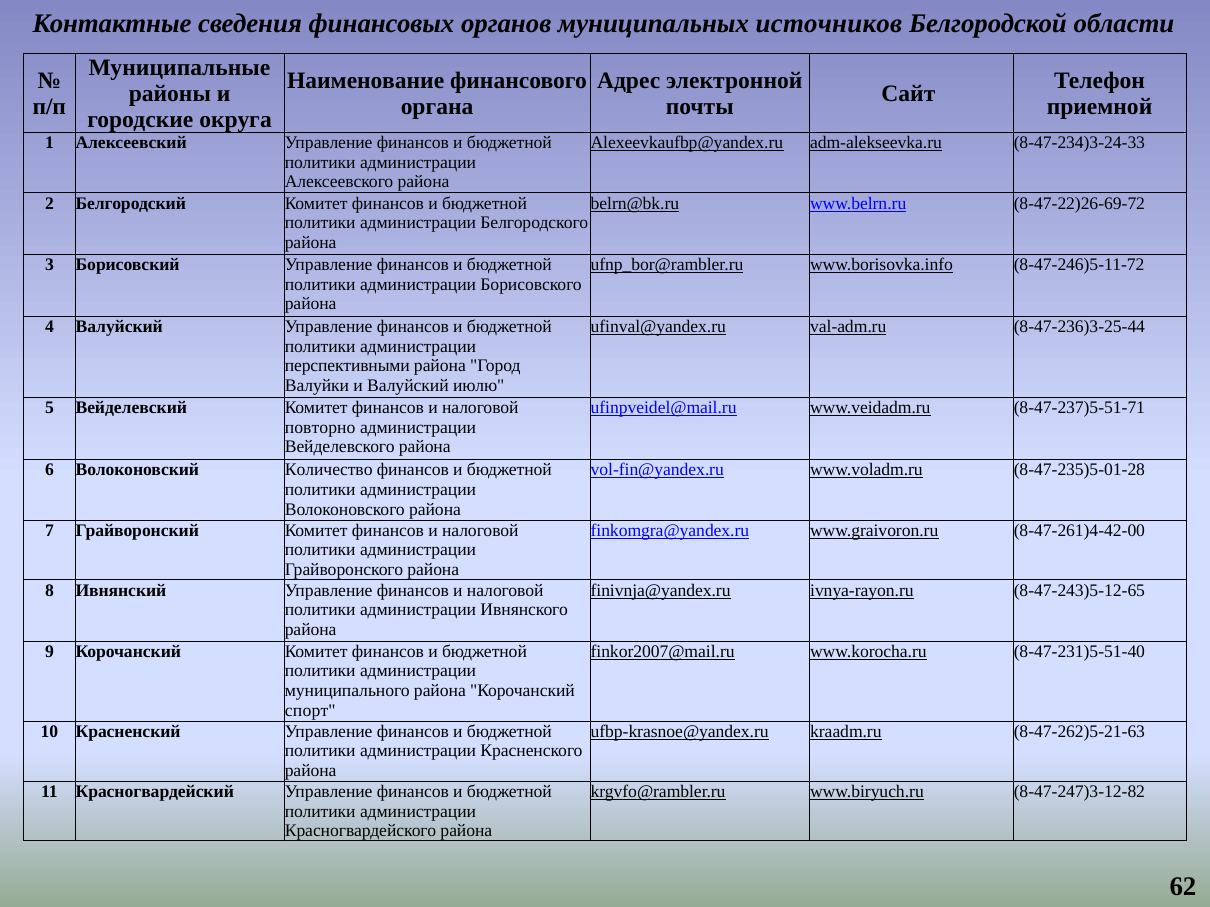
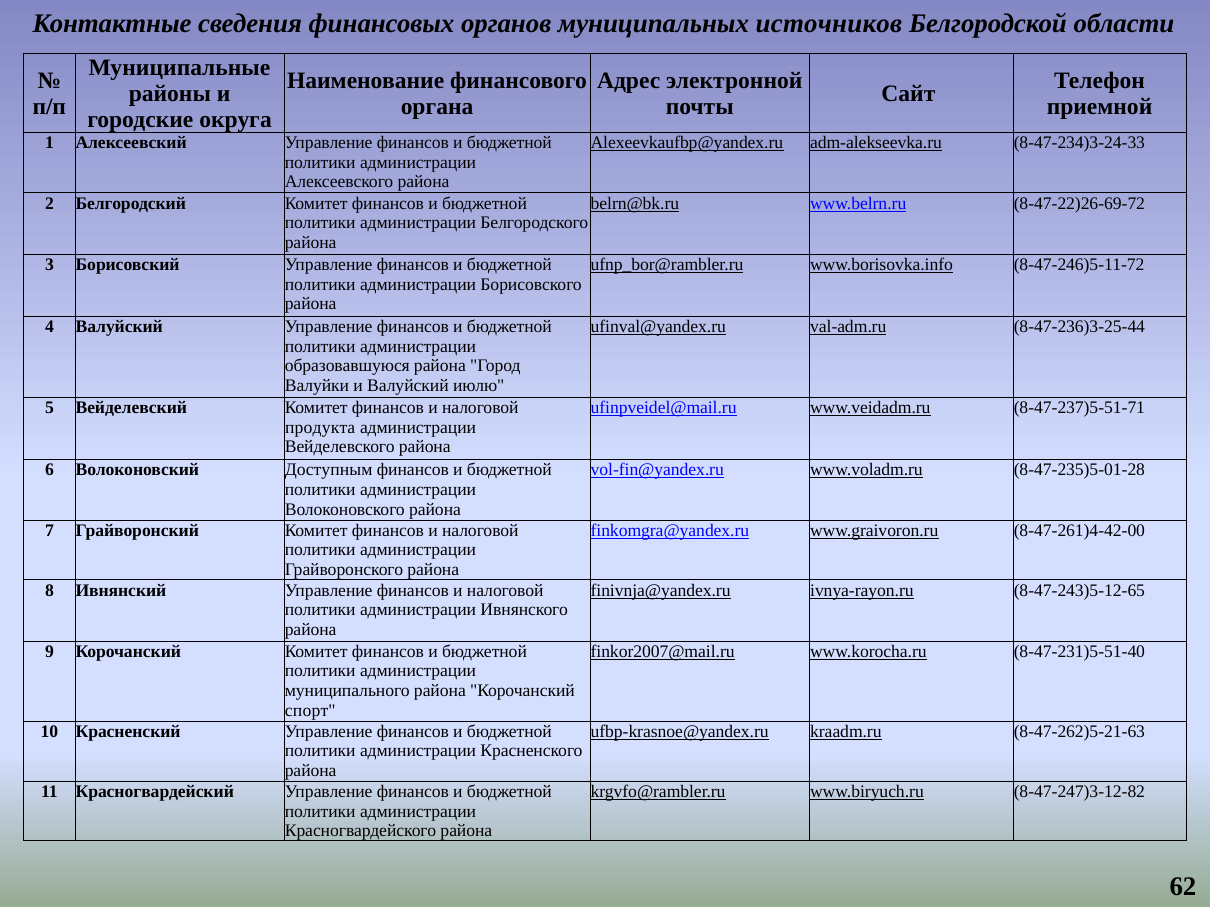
перспективными: перспективными -> образовавшуюся (347, 366)
повторно: повторно -> продукта (320, 427)
Количество: Количество -> Доступным (329, 470)
